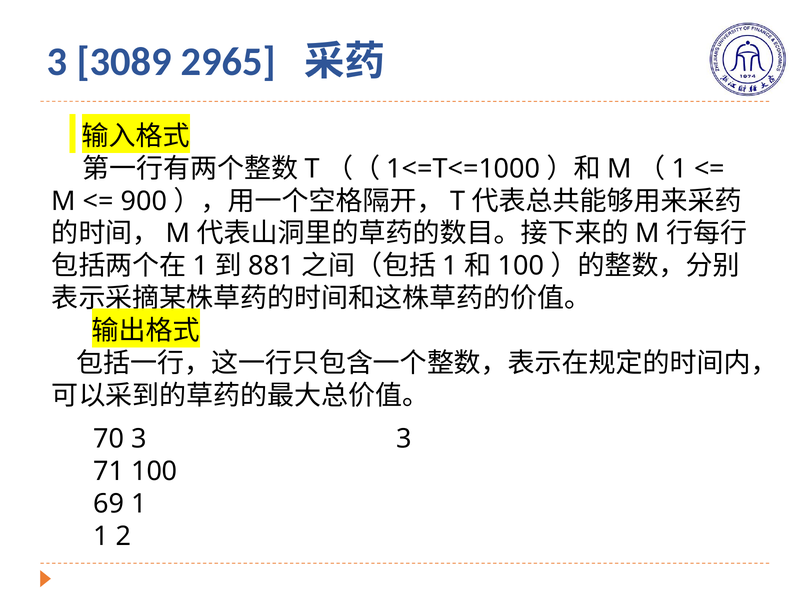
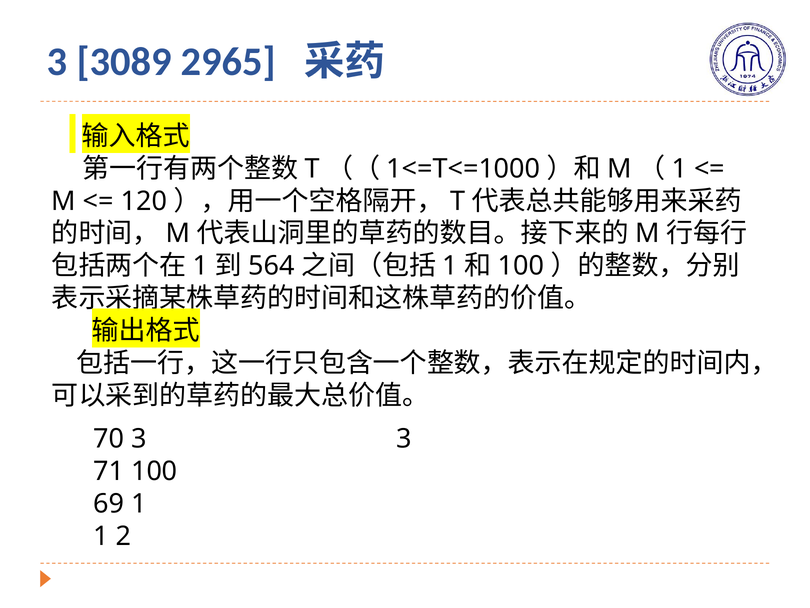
900: 900 -> 120 (144, 201)
881: 881 -> 564 (271, 266)
